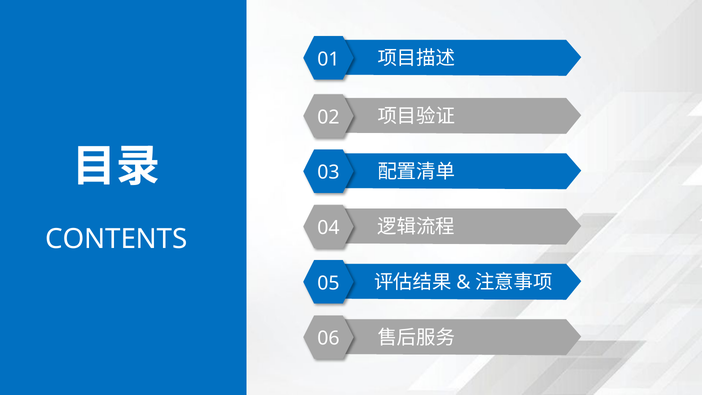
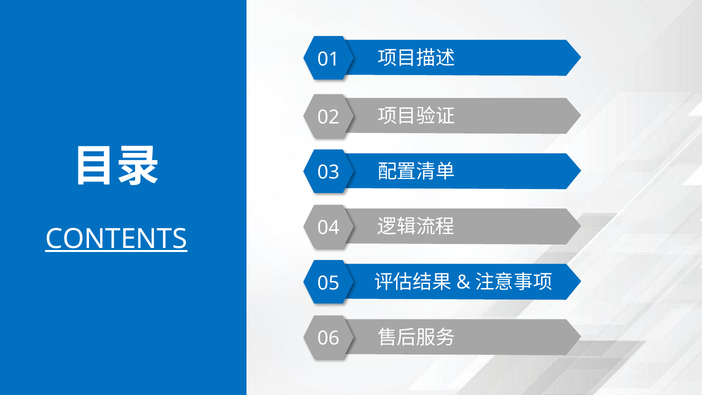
CONTENTS underline: none -> present (116, 239)
